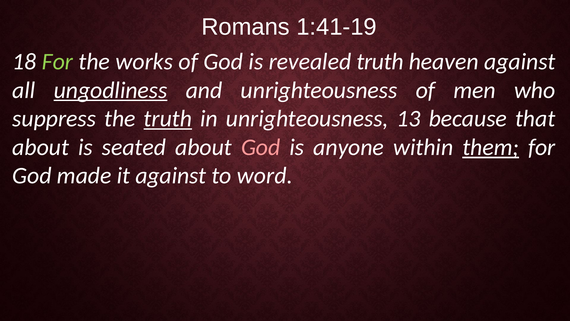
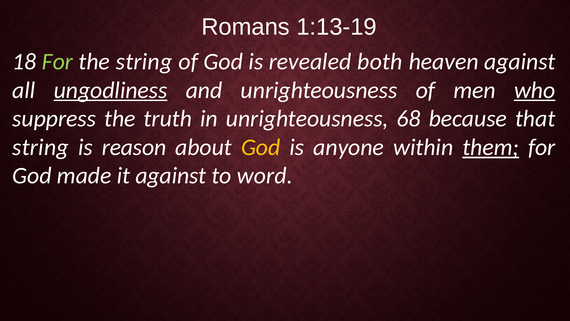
1:41-19: 1:41-19 -> 1:13-19 (337, 27)
the works: works -> string (144, 62)
revealed truth: truth -> both (380, 62)
who underline: none -> present (535, 90)
truth underline: present -> none (168, 119)
13: 13 -> 68 (409, 119)
about: about -> string (40, 147)
seated: seated -> reason (134, 147)
God colour: pink -> yellow (261, 147)
